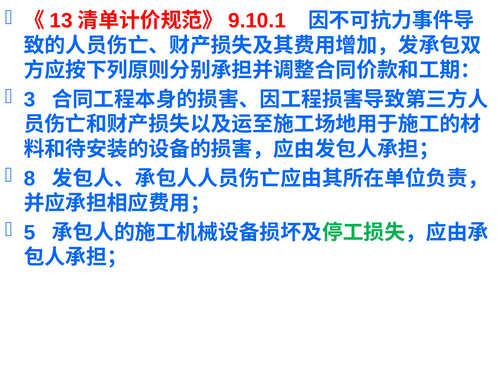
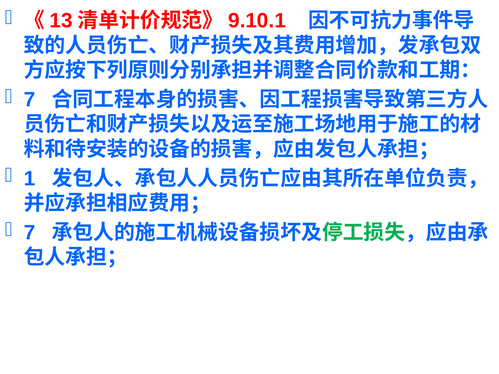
3: 3 -> 7 (29, 100)
8: 8 -> 1 (29, 179)
5: 5 -> 7 (29, 233)
